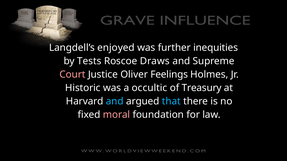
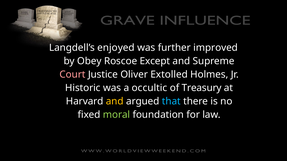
inequities: inequities -> improved (216, 48)
Tests: Tests -> Obey (89, 61)
Draws: Draws -> Except (155, 61)
Feelings: Feelings -> Extolled (169, 75)
and colour: light blue -> yellow (115, 101)
moral colour: pink -> light green (116, 115)
